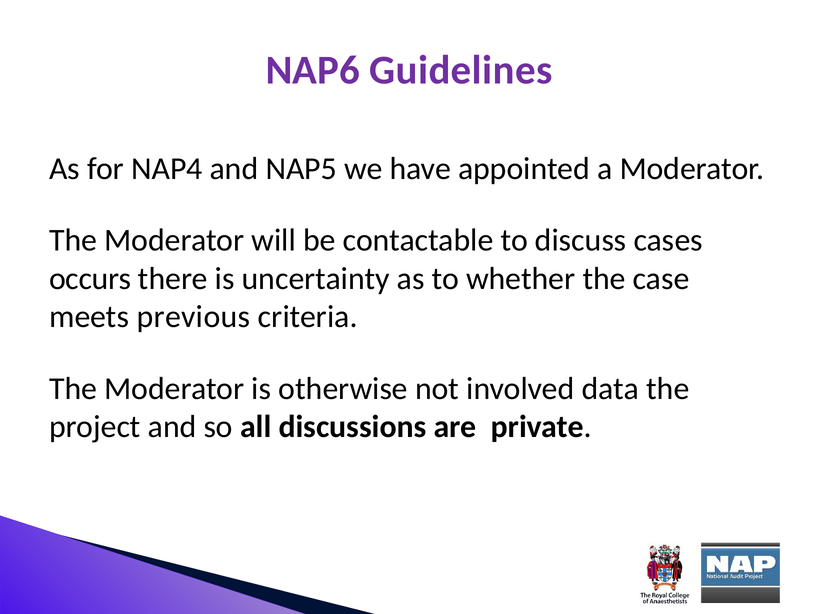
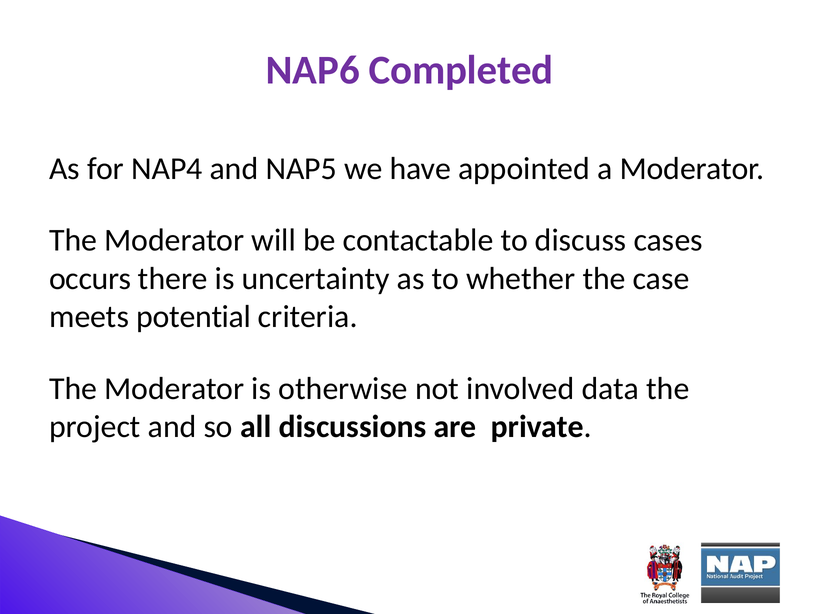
Guidelines: Guidelines -> Completed (461, 70)
previous: previous -> potential (194, 317)
